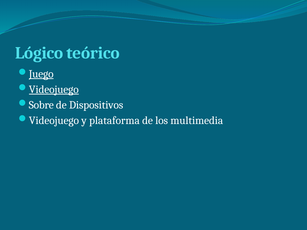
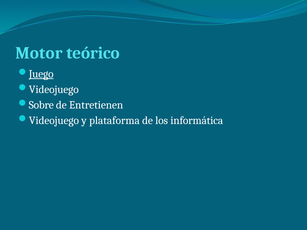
Lógico: Lógico -> Motor (39, 53)
Videojuego underline: present -> none (54, 89)
Dispositivos: Dispositivos -> Entretienen (96, 105)
multimedia: multimedia -> informática (197, 121)
